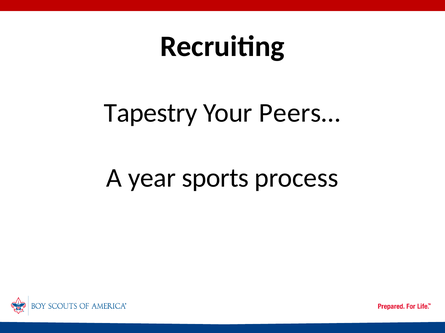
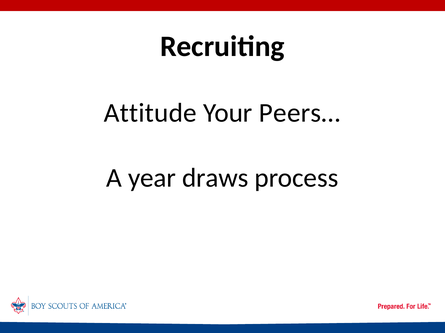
Tapestry: Tapestry -> Attitude (150, 113)
sports: sports -> draws (215, 178)
